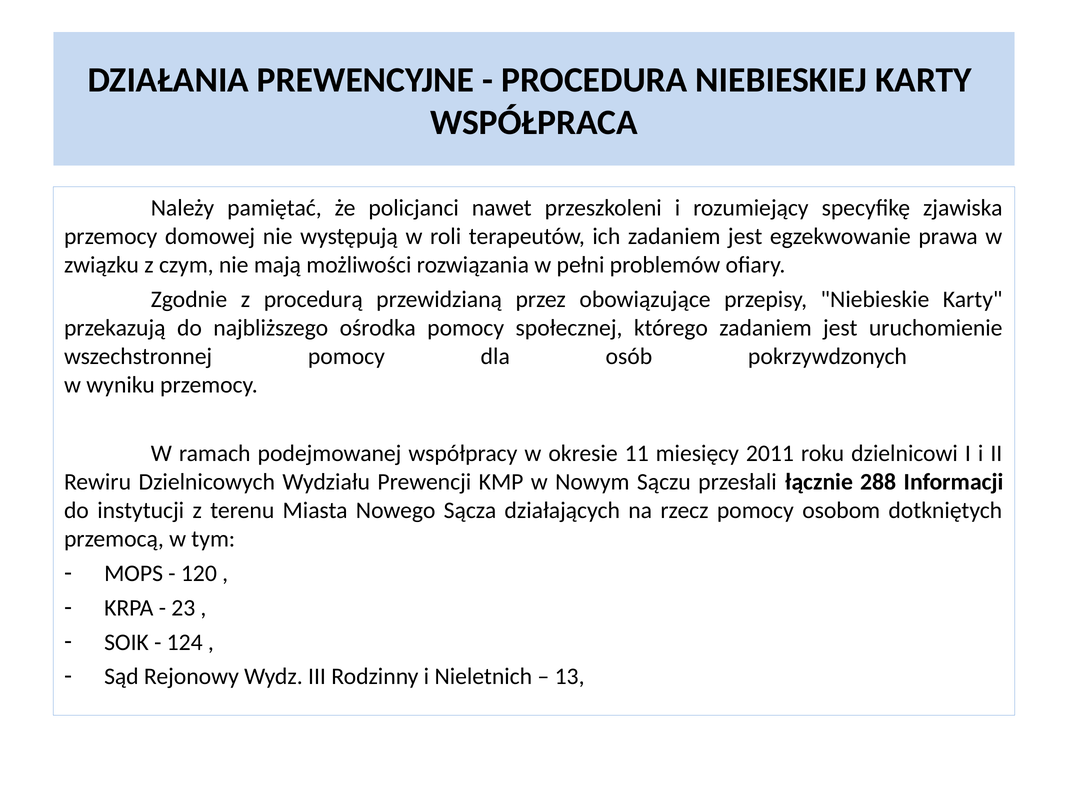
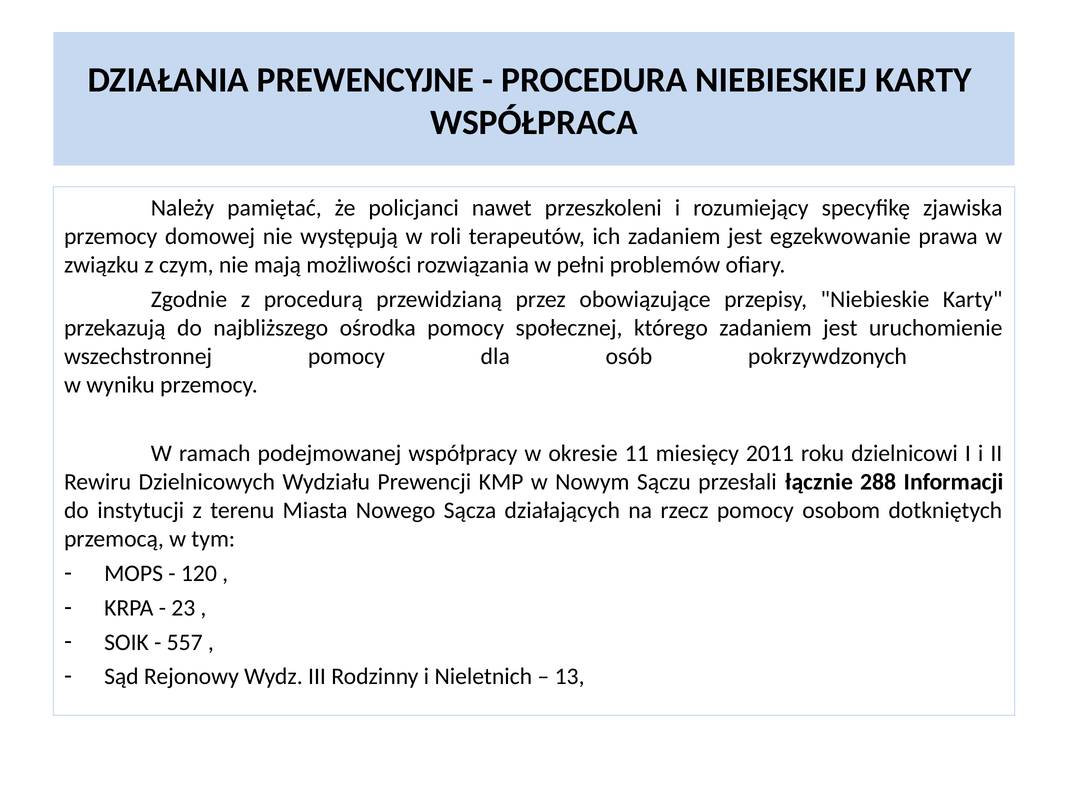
124: 124 -> 557 (185, 642)
